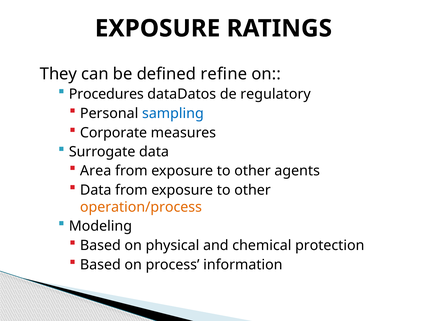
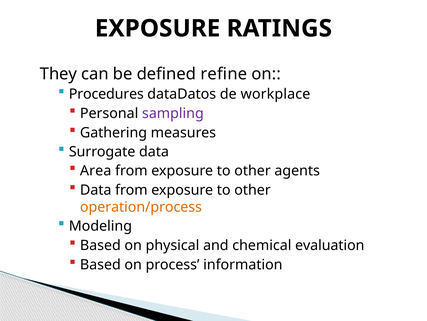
regulatory: regulatory -> workplace (275, 94)
sampling colour: blue -> purple (173, 113)
Corporate: Corporate -> Gathering (113, 132)
protection: protection -> evaluation (330, 245)
